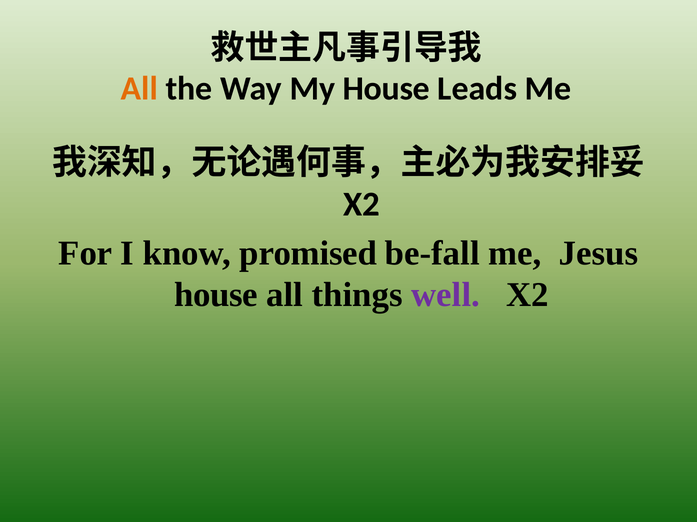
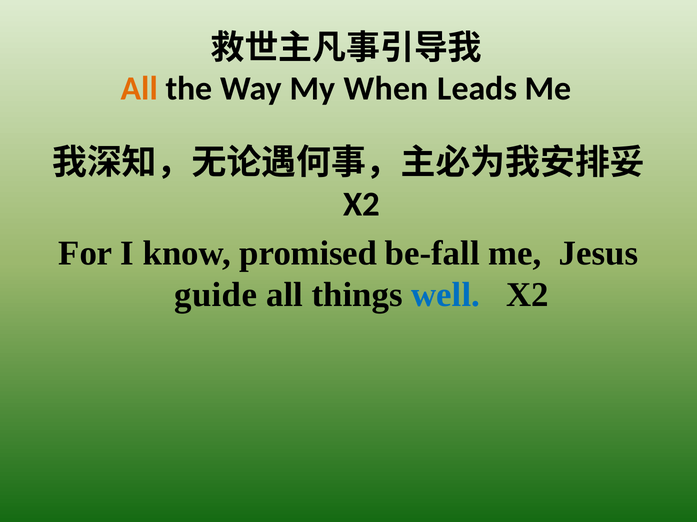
My House: House -> When (386, 89)
house: house -> guide (216, 295)
well colour: purple -> blue (446, 295)
